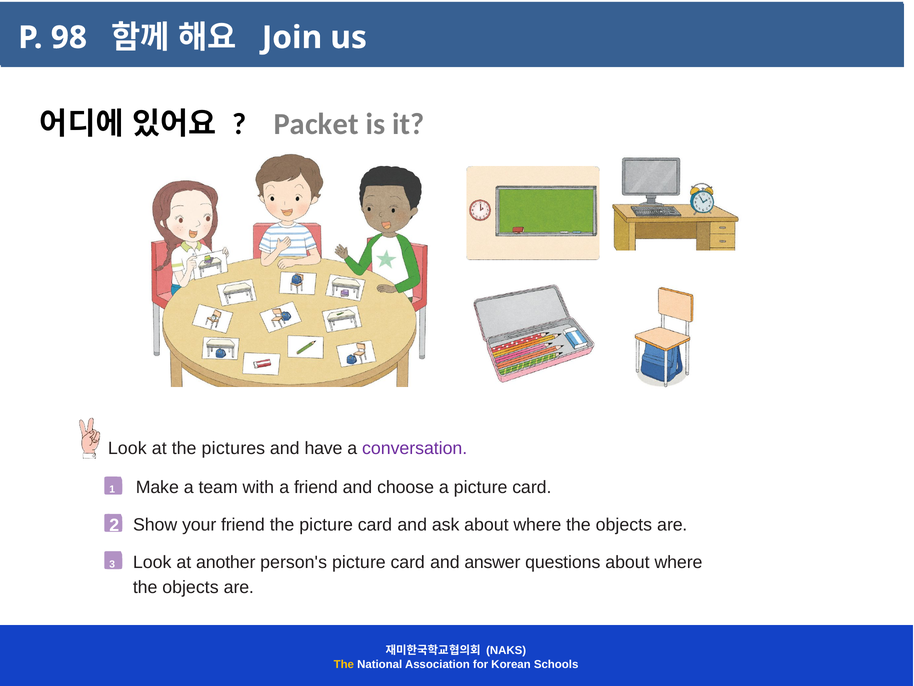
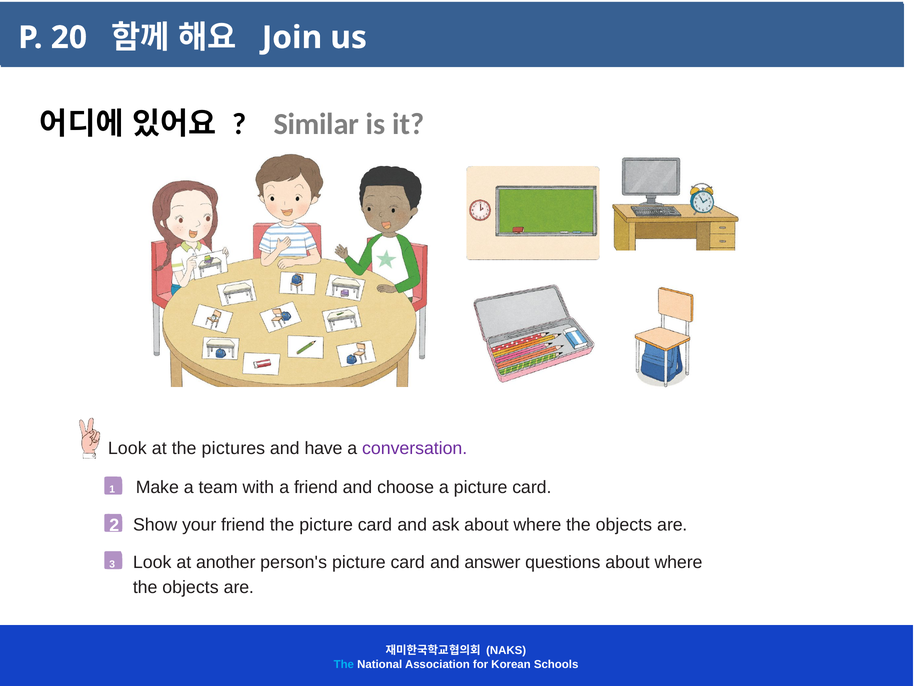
98: 98 -> 20 (69, 38)
Packet: Packet -> Similar (316, 124)
The colour: yellow -> light blue (344, 664)
